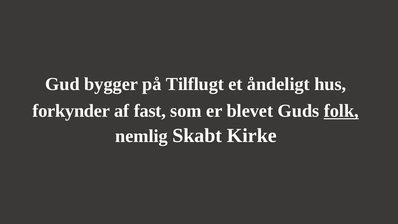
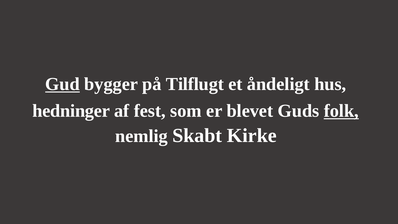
Gud underline: none -> present (62, 84)
forkynder: forkynder -> hedninger (71, 111)
fast: fast -> fest (150, 111)
